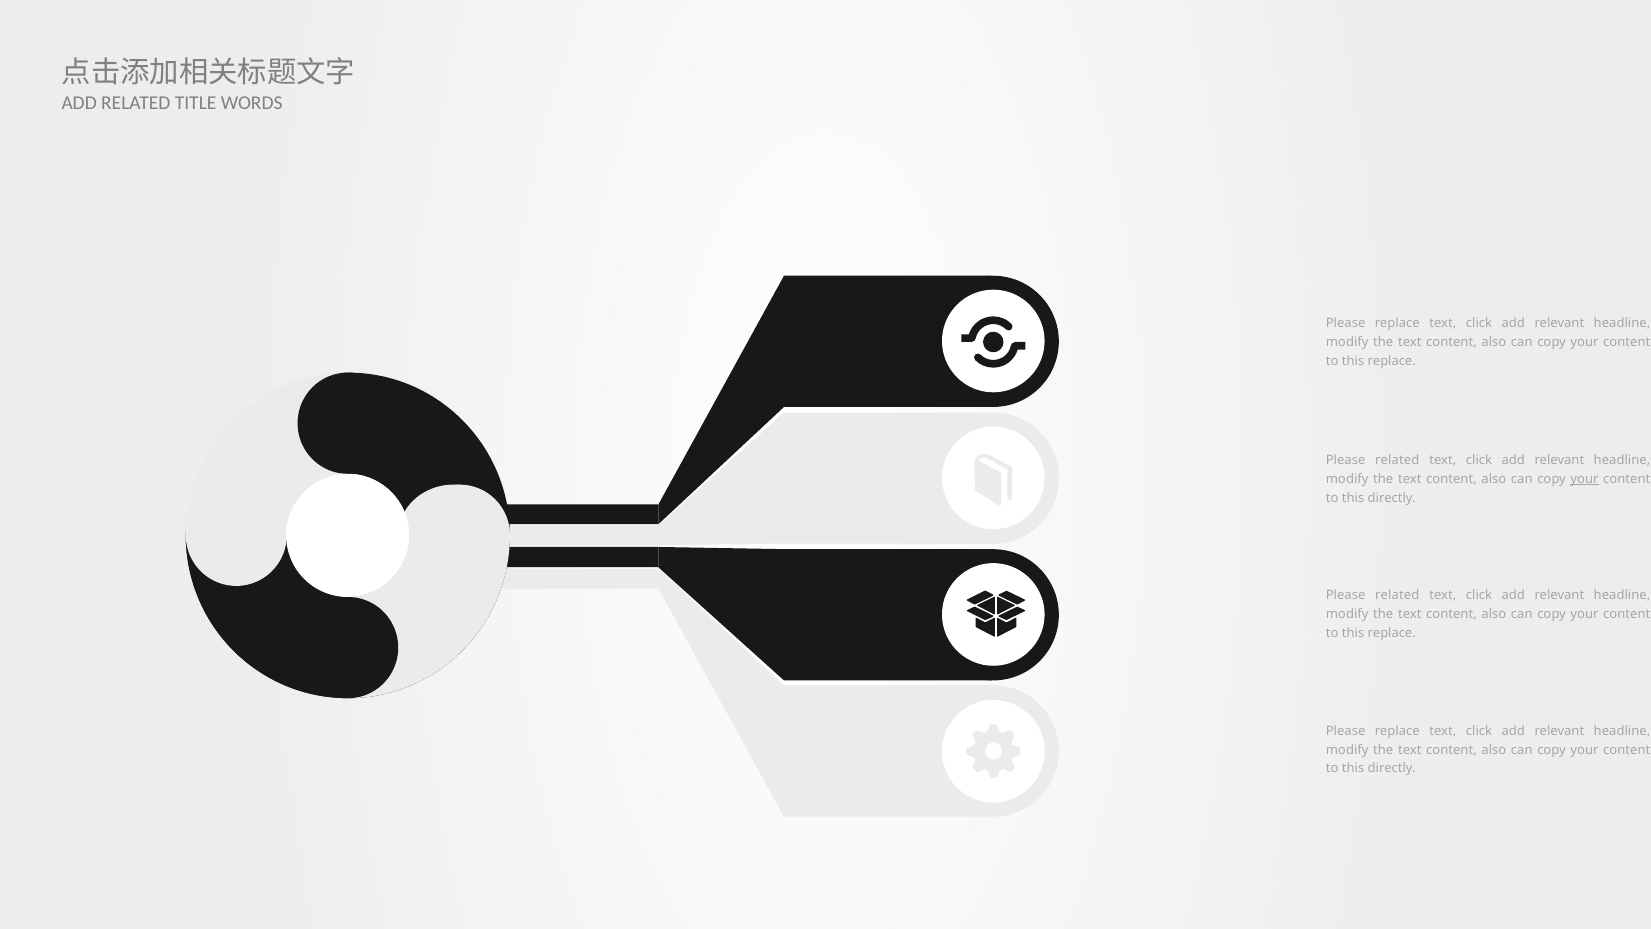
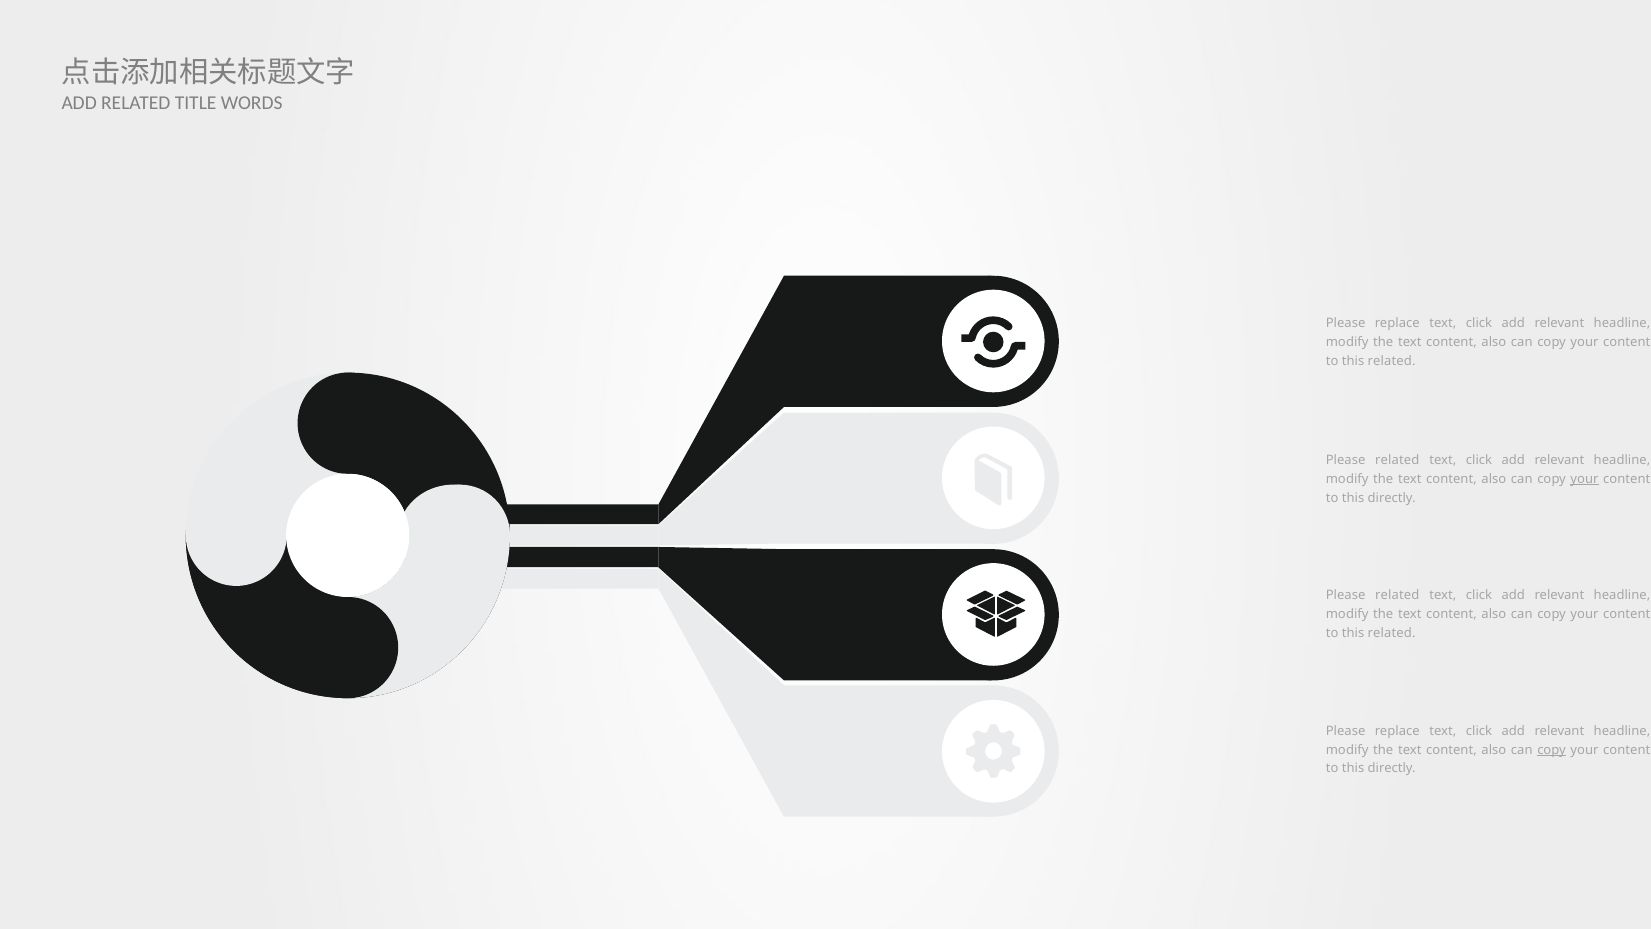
replace: replace -> related (1392, 361)
replace: replace -> related (1392, 633)
copy underline: none -> present (1552, 749)
